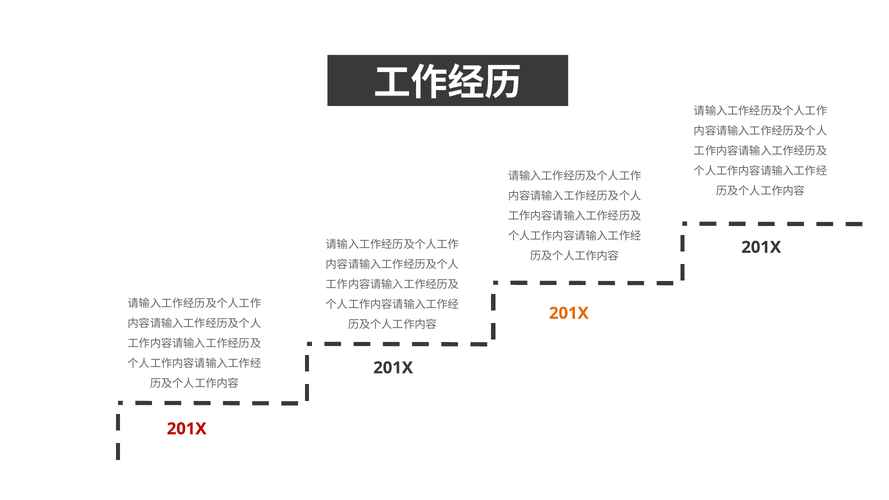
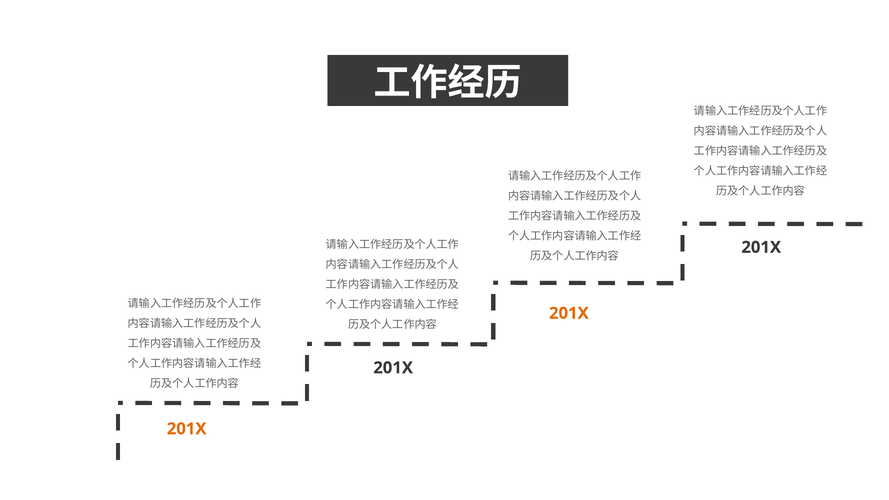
201X colour: red -> orange (187, 429)
